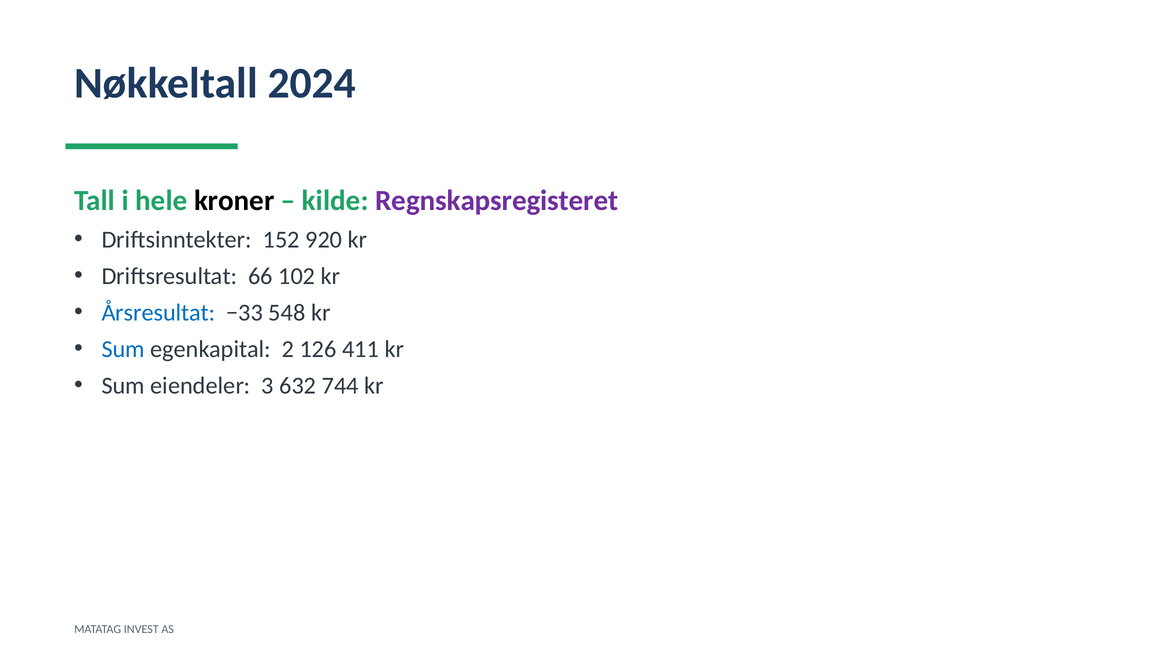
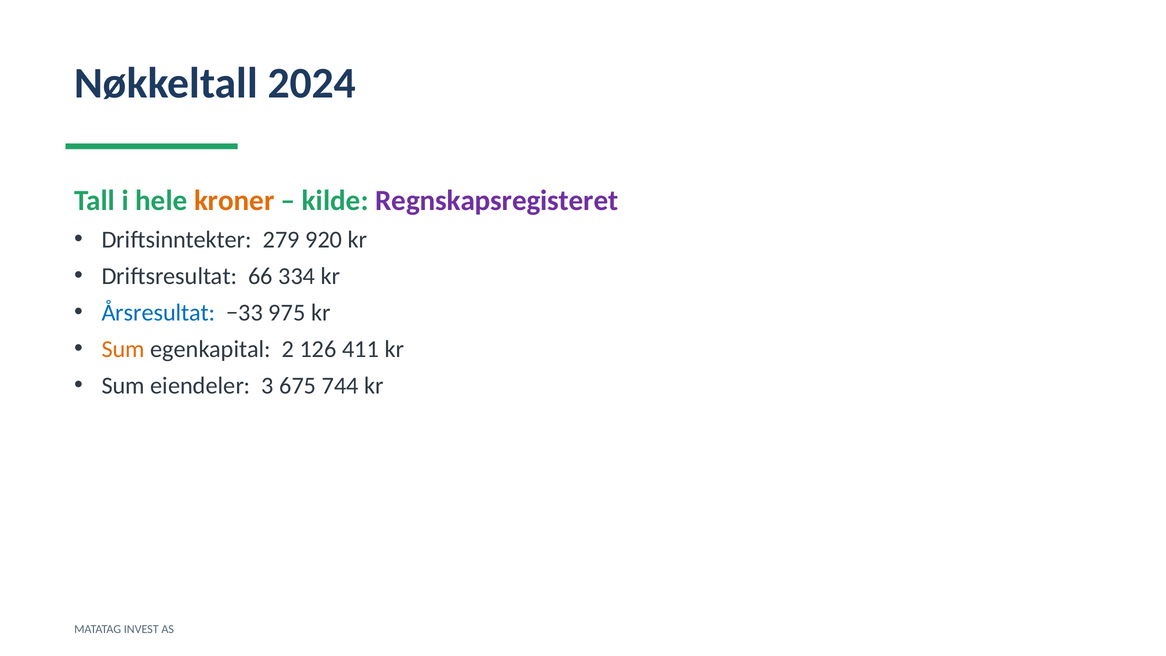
kroner colour: black -> orange (234, 201)
152: 152 -> 279 (281, 240)
102: 102 -> 334 (297, 276)
548: 548 -> 975 (287, 313)
Sum colour: blue -> orange (123, 349)
632: 632 -> 675 (298, 386)
